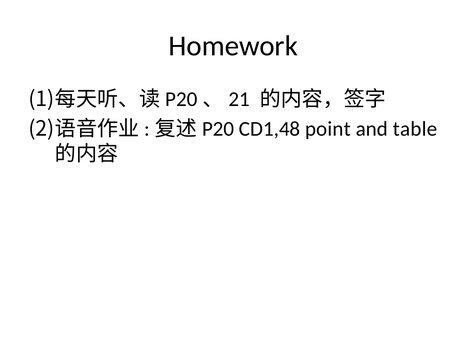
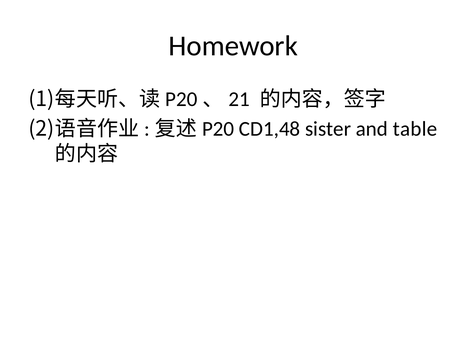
point: point -> sister (328, 129)
